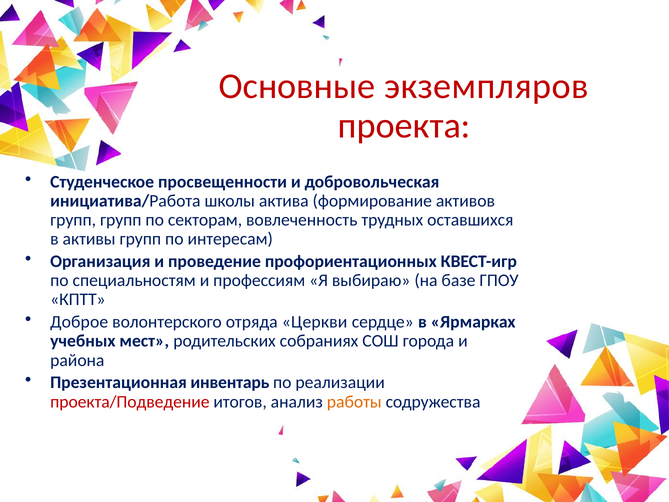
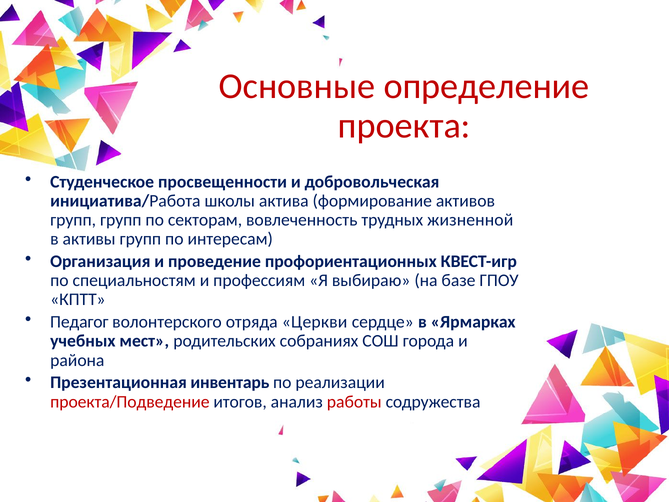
экземпляров: экземпляров -> определение (487, 86)
оставшихся: оставшихся -> жизненной (470, 220)
Доброе: Доброе -> Педагог (79, 322)
работы colour: orange -> red (354, 401)
